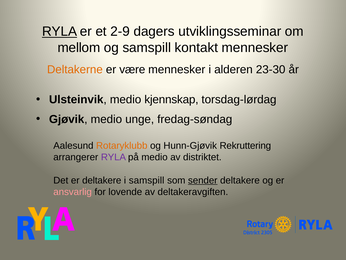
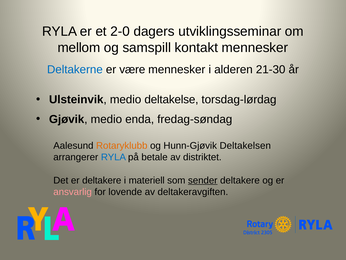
RYLA underline: present -> none (60, 31)
2-9: 2-9 -> 2-0 (120, 31)
Deltakerne colour: orange -> blue (75, 69)
23-30: 23-30 -> 21-30 (271, 69)
kjennskap: kjennskap -> deltakelse (171, 99)
unge: unge -> enda (140, 119)
Rekruttering: Rekruttering -> Deltakelsen (245, 145)
RYLA colour: purple -> blue (113, 157)
på medio: medio -> betale (155, 157)
i samspill: samspill -> materiell (147, 180)
